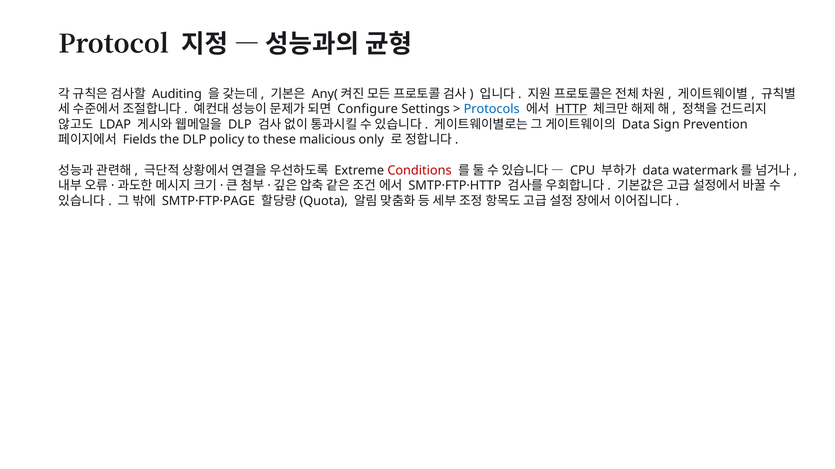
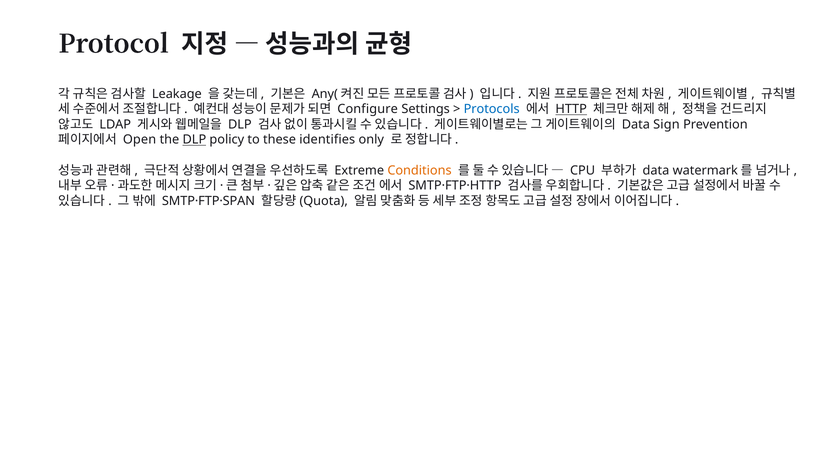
Auditing: Auditing -> Leakage (177, 94)
Fields: Fields -> Open (140, 140)
DLP underline: none -> present (194, 140)
malicious: malicious -> identifies (327, 140)
Conditions colour: red -> orange (420, 171)
SMTP·FTP·PAGE: SMTP·FTP·PAGE -> SMTP·FTP·SPAN (208, 201)
